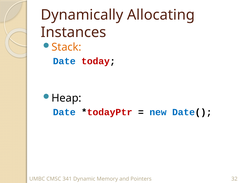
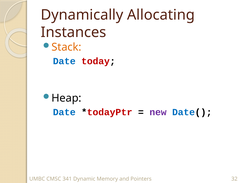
new colour: blue -> purple (158, 112)
